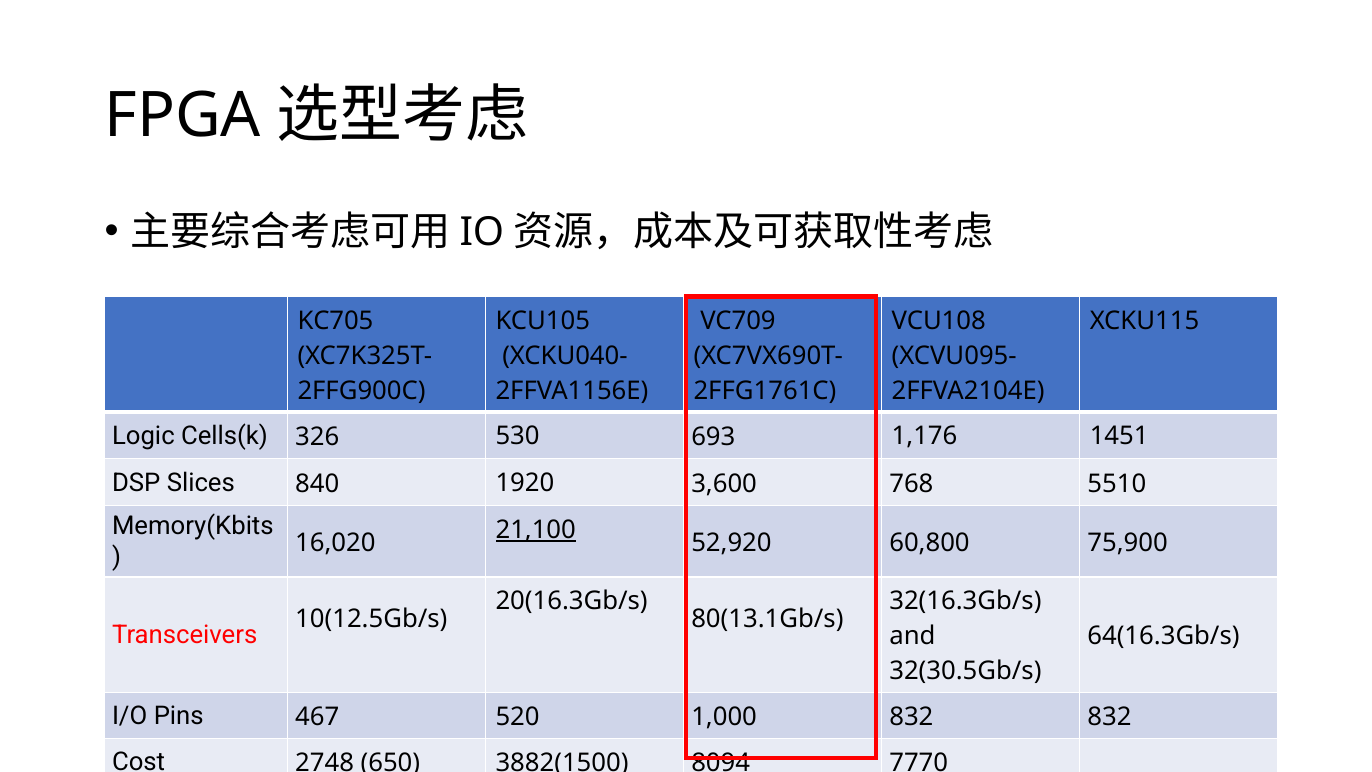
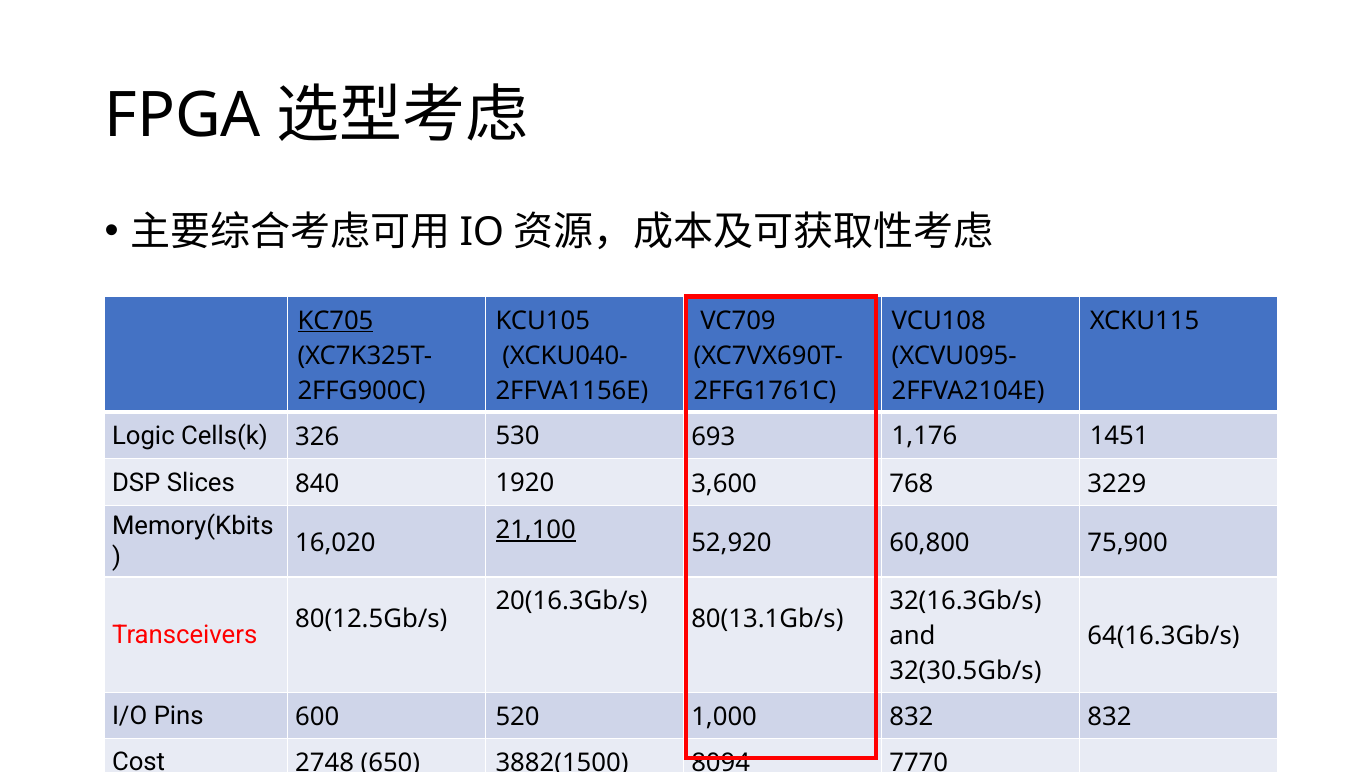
KC705 underline: none -> present (335, 321)
5510: 5510 -> 3229 (1117, 484)
10(12.5Gb/s: 10(12.5Gb/s -> 80(12.5Gb/s (371, 619)
467: 467 -> 600 (317, 717)
